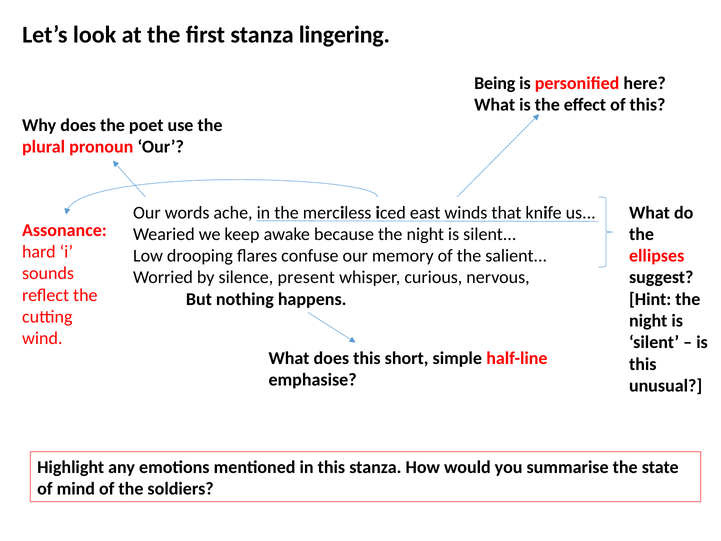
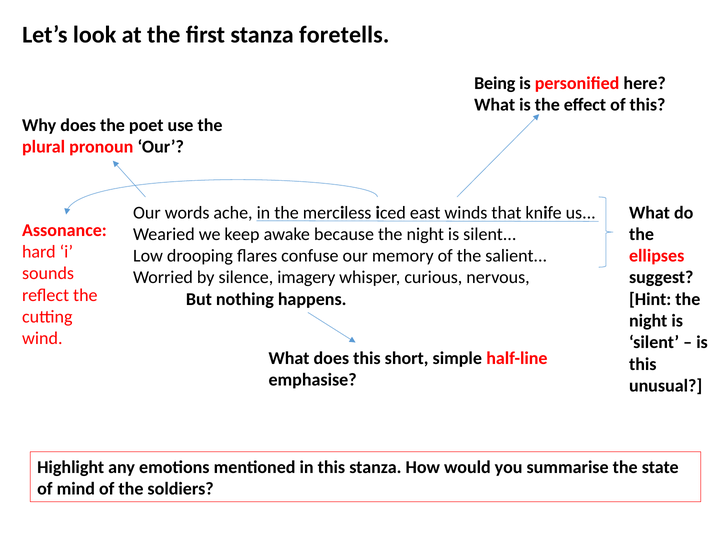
lingering: lingering -> foretells (344, 35)
present: present -> imagery (306, 277)
